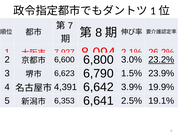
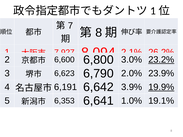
1.5%: 1.5% -> 2.0% (132, 74)
4,391: 4,391 -> 6,191 (66, 87)
19.9% underline: none -> present (161, 87)
2.5%: 2.5% -> 1.0% (132, 101)
